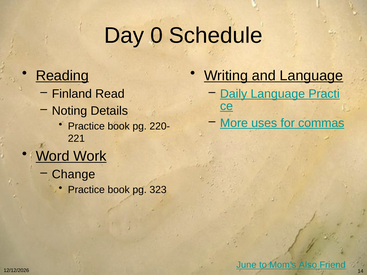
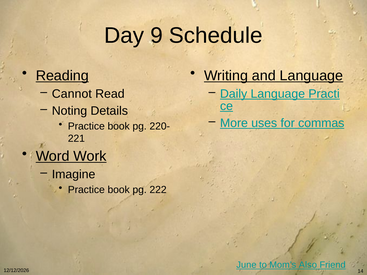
0: 0 -> 9 (157, 36)
Finland: Finland -> Cannot (72, 94)
Change: Change -> Imagine (74, 175)
323: 323 -> 222 (158, 190)
